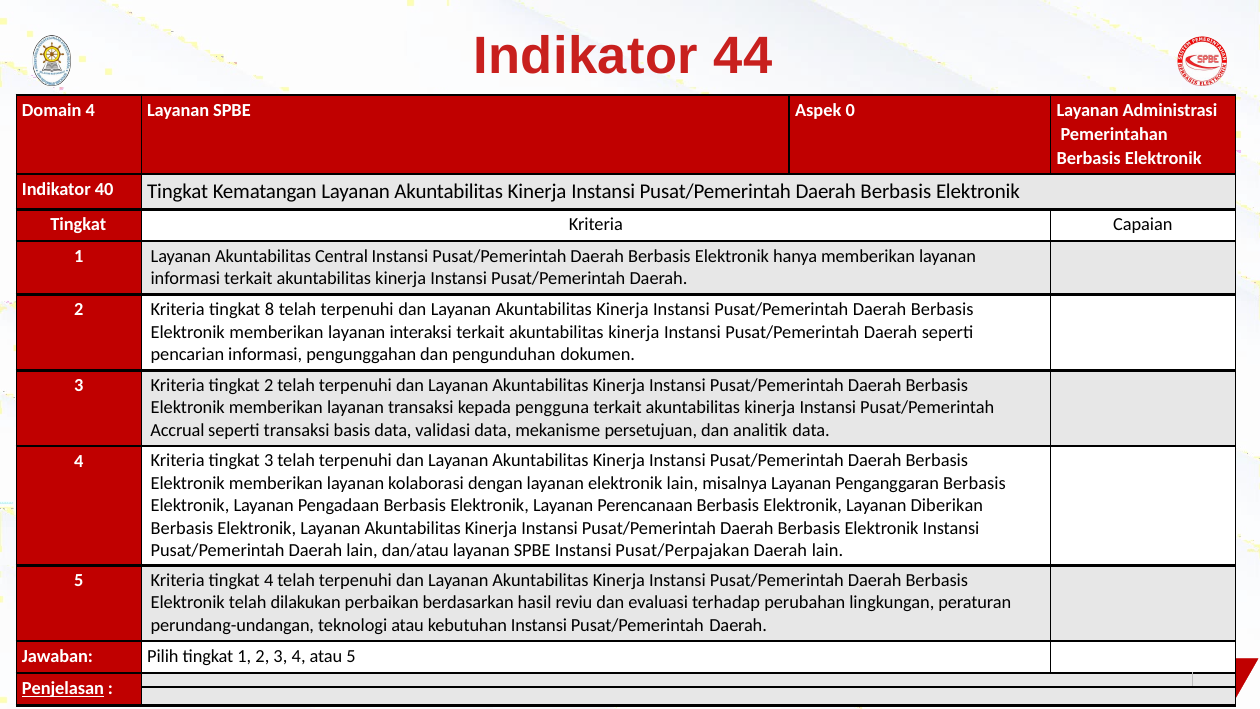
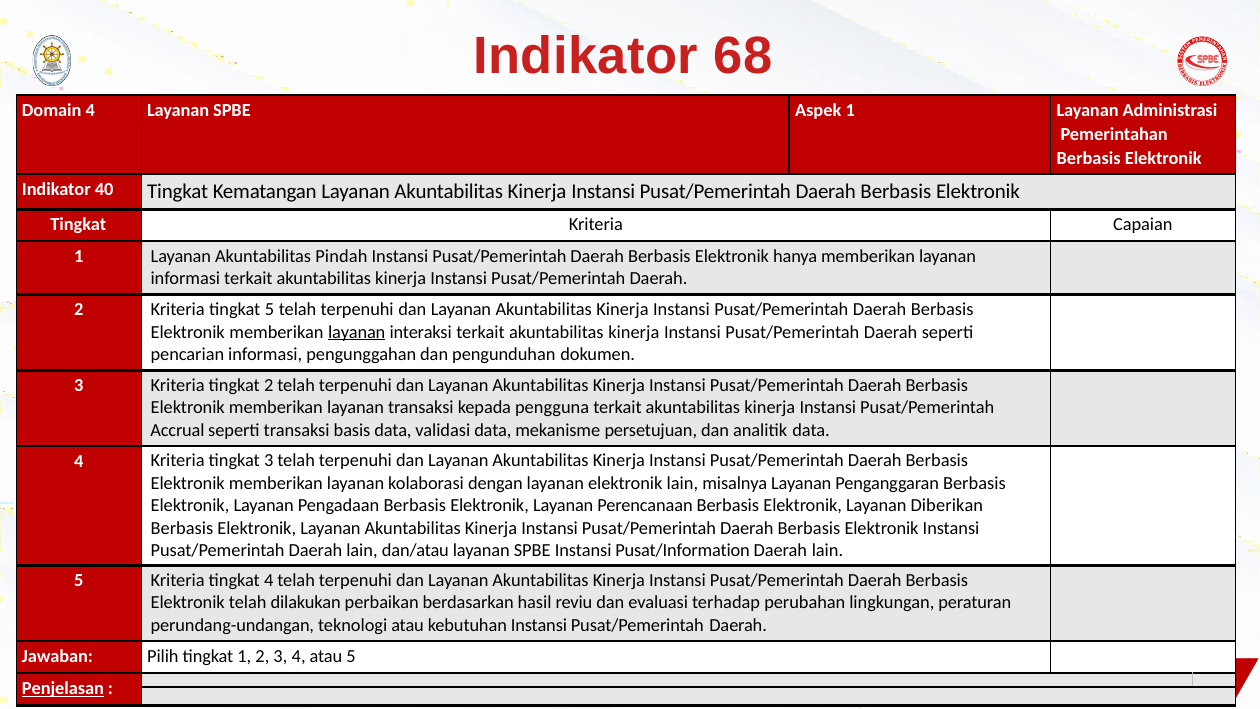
Indikator 44: 44 -> 68 (743, 56)
Aspek 0: 0 -> 1 (850, 111)
Central: Central -> Pindah (341, 256)
tingkat 8: 8 -> 5 (270, 309)
layanan underline: none -> present (357, 332)
Pusat/Perpajakan: Pusat/Perpajakan -> Pusat/Information (683, 550)
